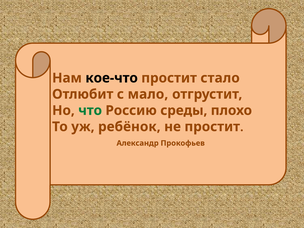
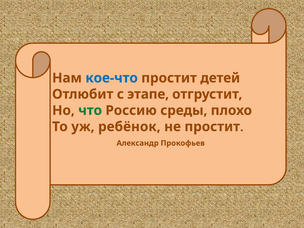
кое-что colour: black -> blue (112, 78)
стало: стало -> детей (220, 78)
мало: мало -> этапе (148, 94)
